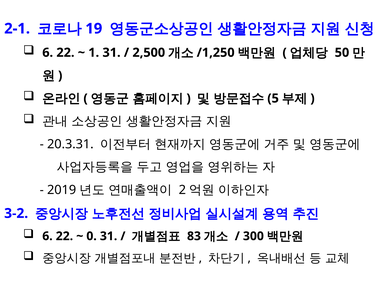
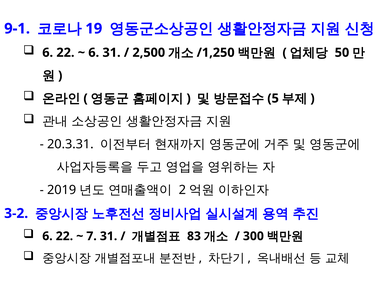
2-1: 2-1 -> 9-1 (17, 29)
1: 1 -> 6 (94, 53)
0: 0 -> 7 (92, 236)
